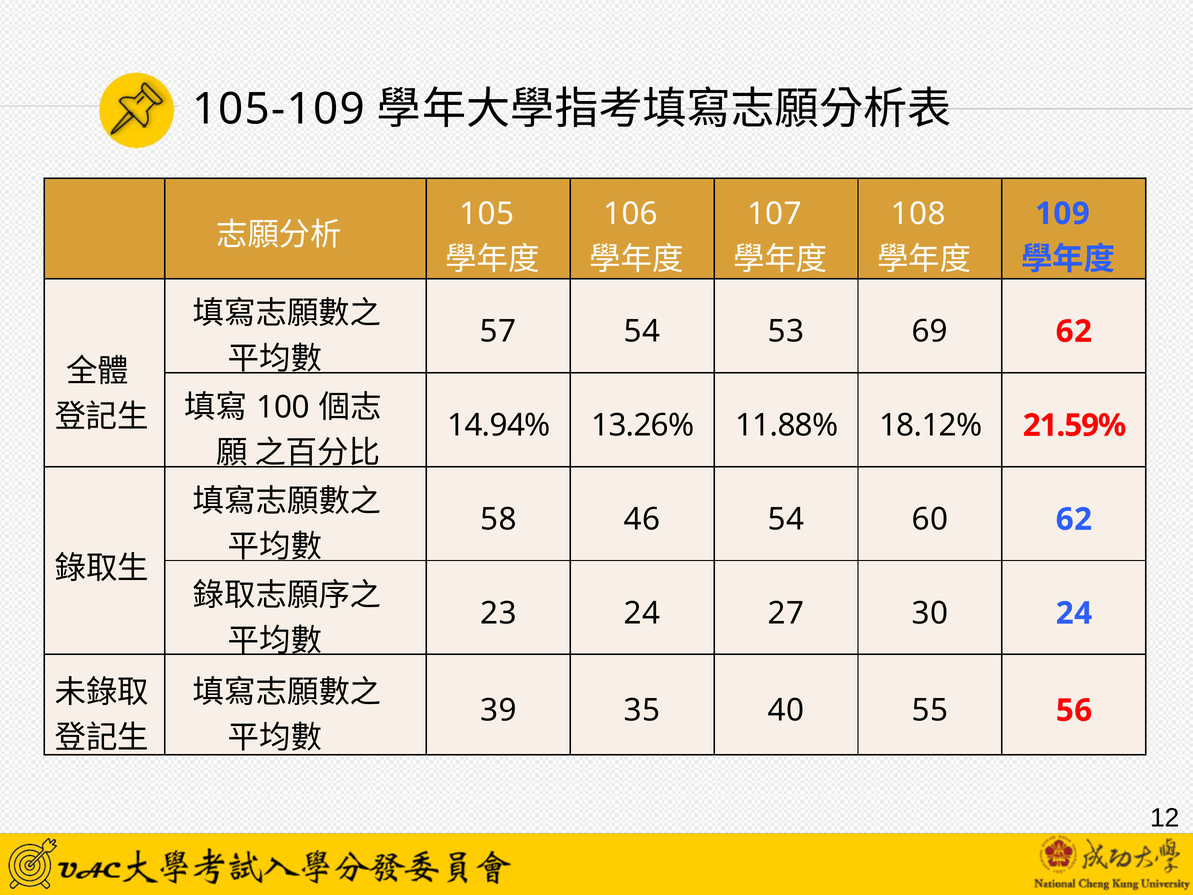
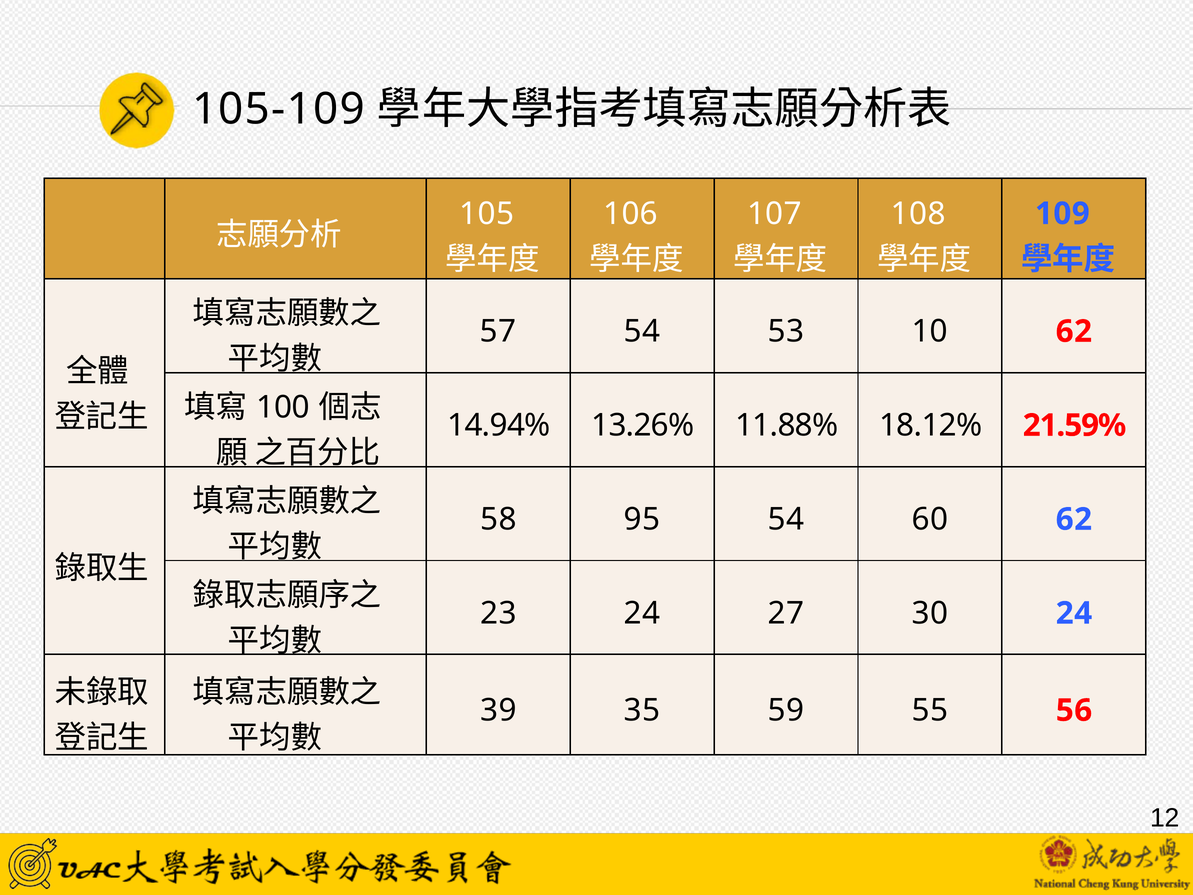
69: 69 -> 10 (930, 331)
46: 46 -> 95 (642, 519)
40: 40 -> 59 (786, 710)
